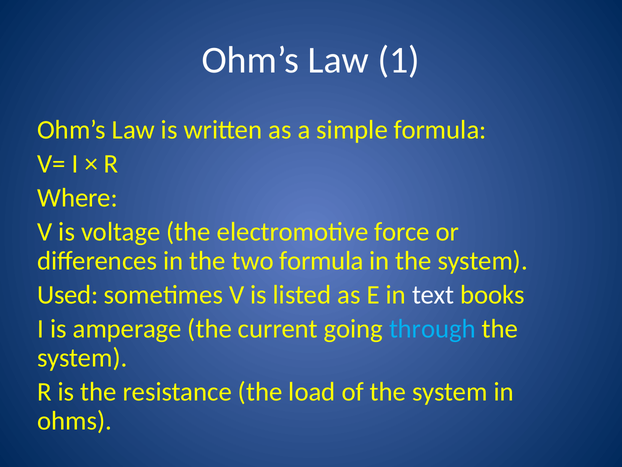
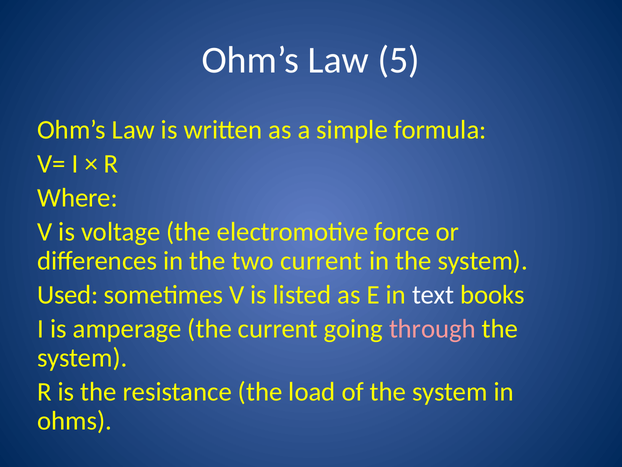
1: 1 -> 5 (399, 60)
two formula: formula -> current (321, 261)
through colour: light blue -> pink (432, 328)
